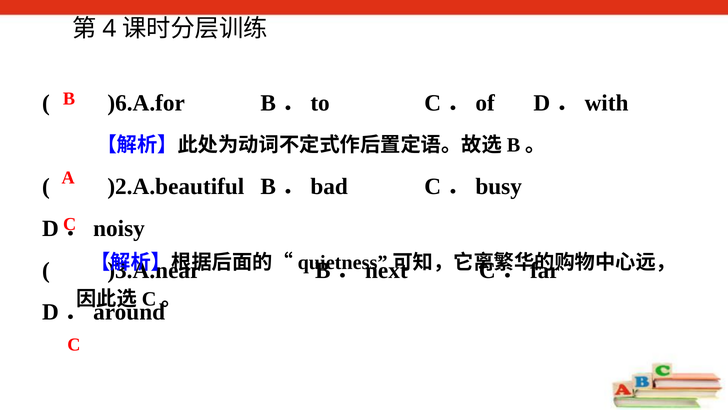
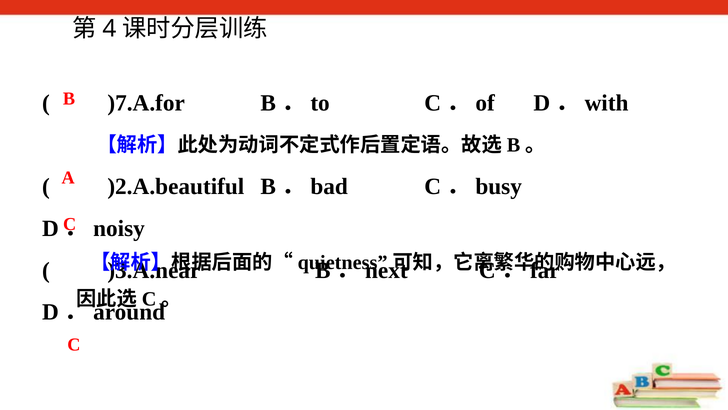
)6.A.for: )6.A.for -> )7.A.for (146, 103)
